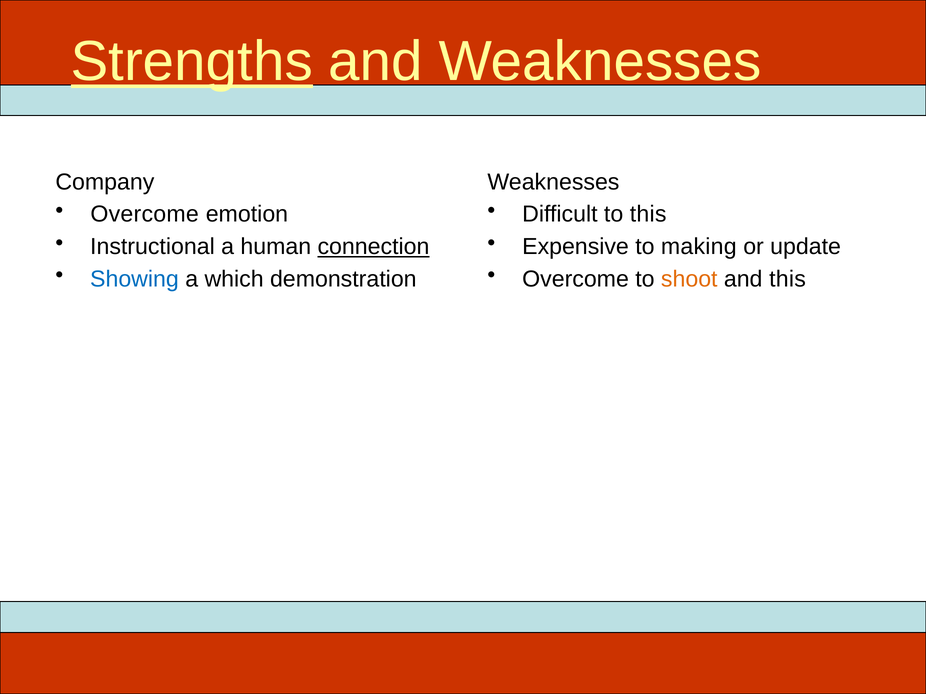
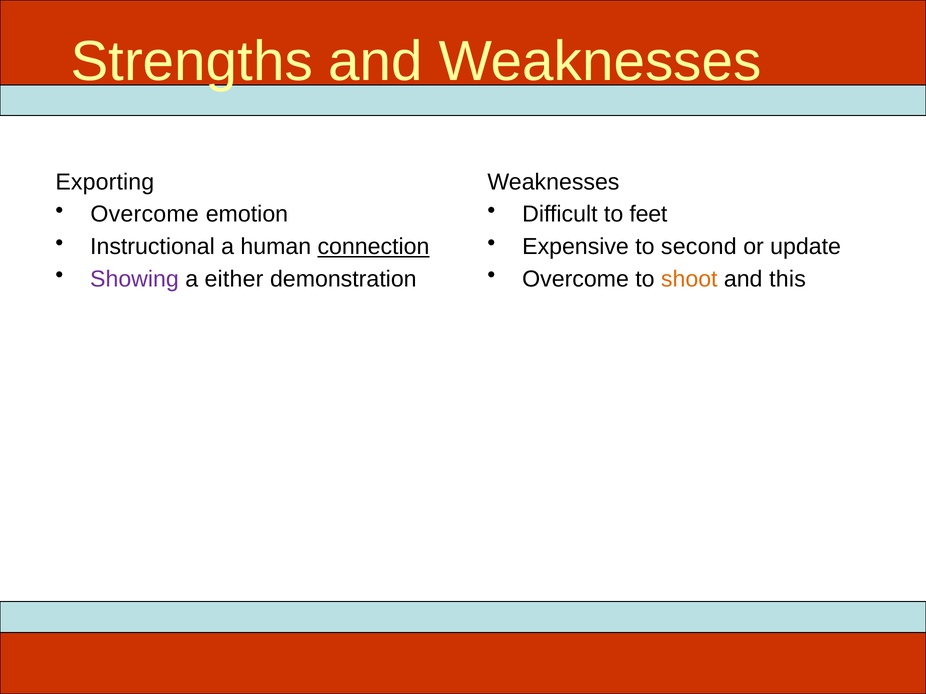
Strengths underline: present -> none (192, 62)
Company: Company -> Exporting (105, 182)
to this: this -> feet (648, 214)
making: making -> second (699, 247)
Showing colour: blue -> purple (134, 279)
which: which -> either (234, 279)
